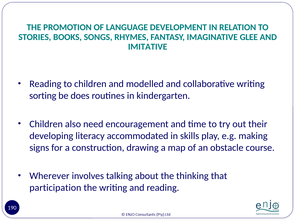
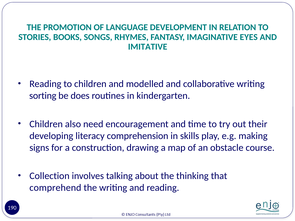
GLEE: GLEE -> EYES (249, 37)
accommodated: accommodated -> comprehension (138, 136)
Wherever: Wherever -> Collection (49, 176)
participation: participation -> comprehend (55, 188)
